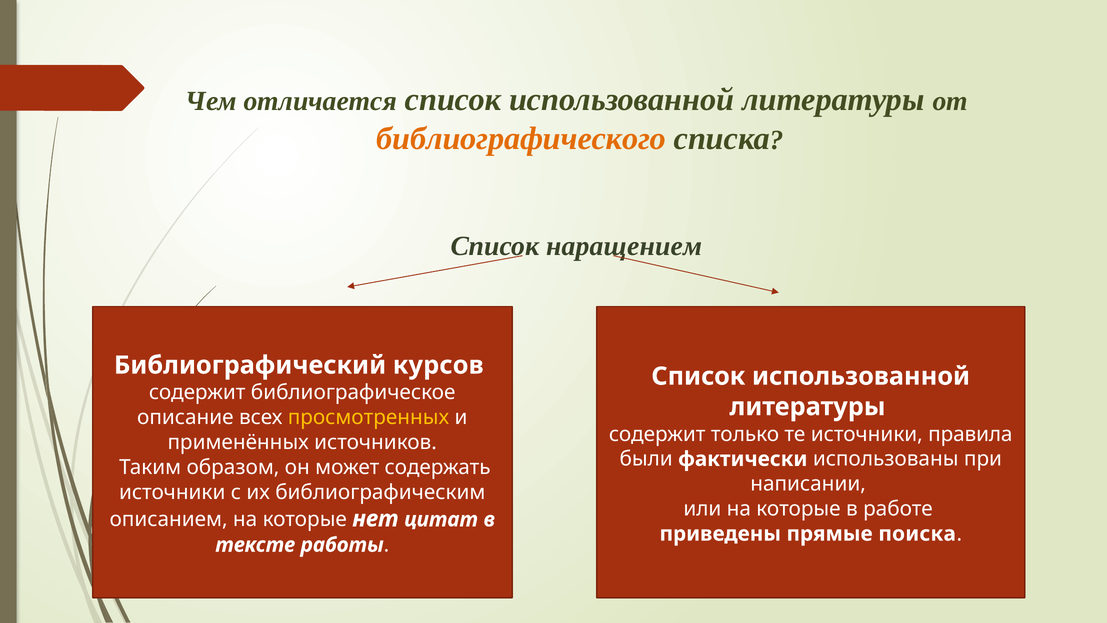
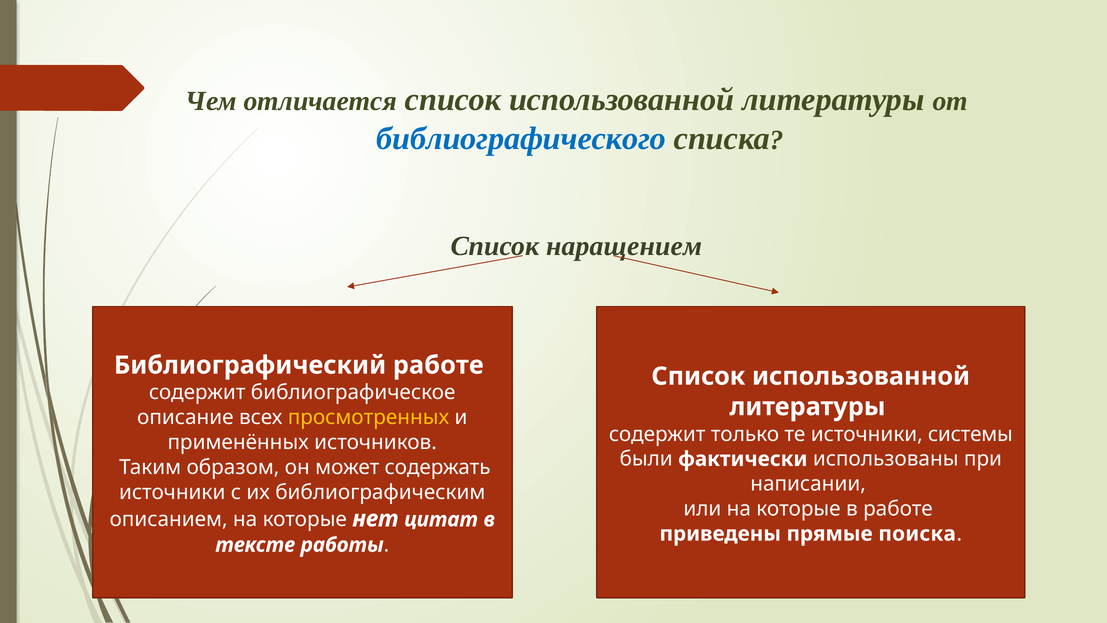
библиографического colour: orange -> blue (521, 138)
Библиографический курсов: курсов -> работе (438, 365)
правила: правила -> системы (970, 434)
